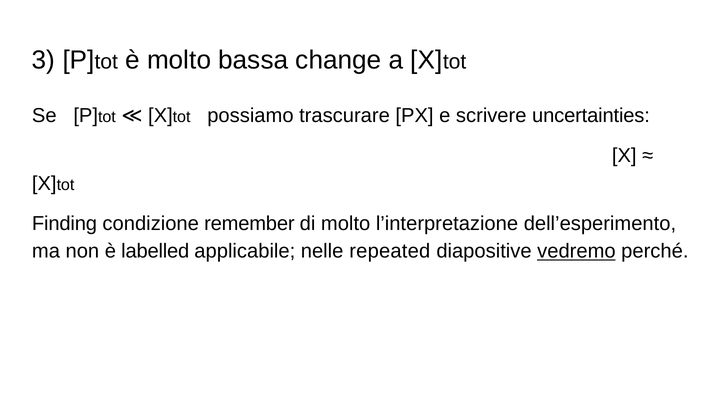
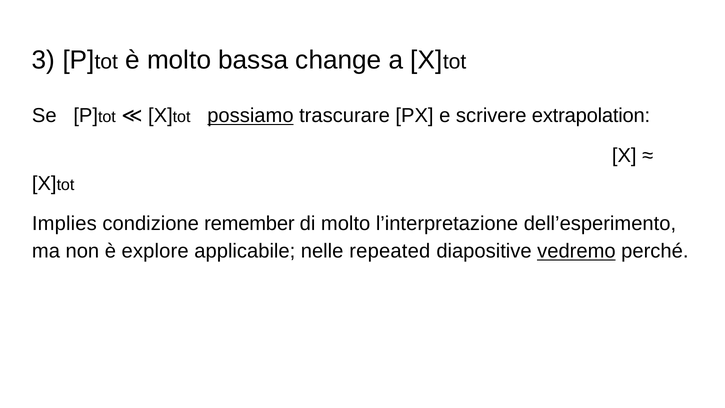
possiamo underline: none -> present (250, 116)
uncertainties: uncertainties -> extrapolation (591, 116)
Finding: Finding -> Implies (64, 223)
labelled: labelled -> explore (155, 251)
